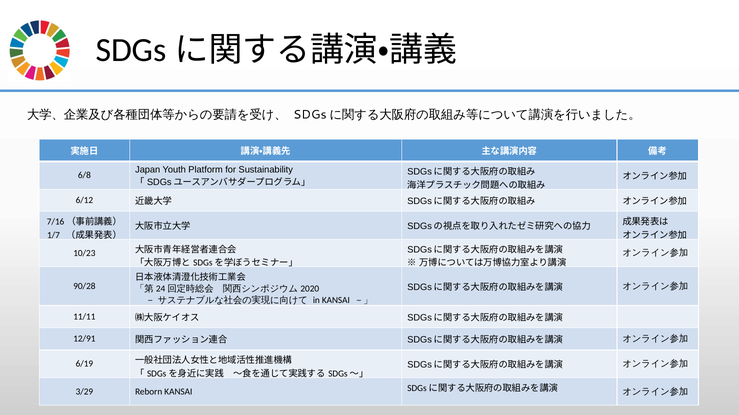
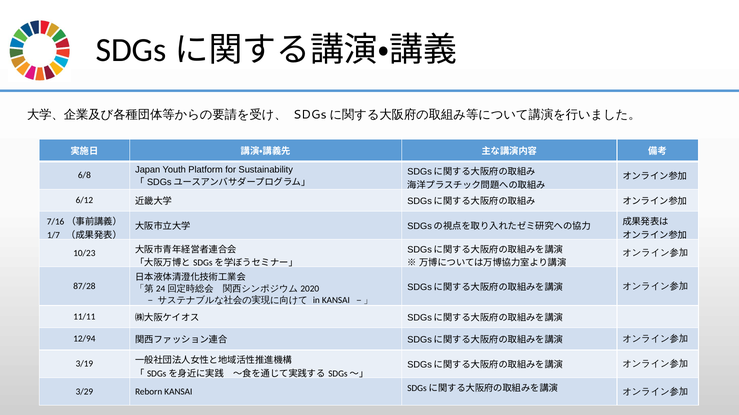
90/28: 90/28 -> 87/28 (84, 287)
12/91: 12/91 -> 12/94 (84, 340)
6/19: 6/19 -> 3/19 (84, 365)
